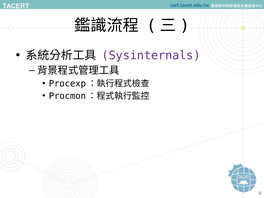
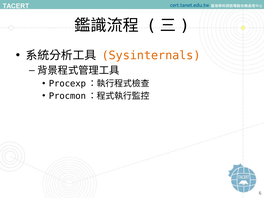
Sysinternals colour: purple -> orange (151, 55)
